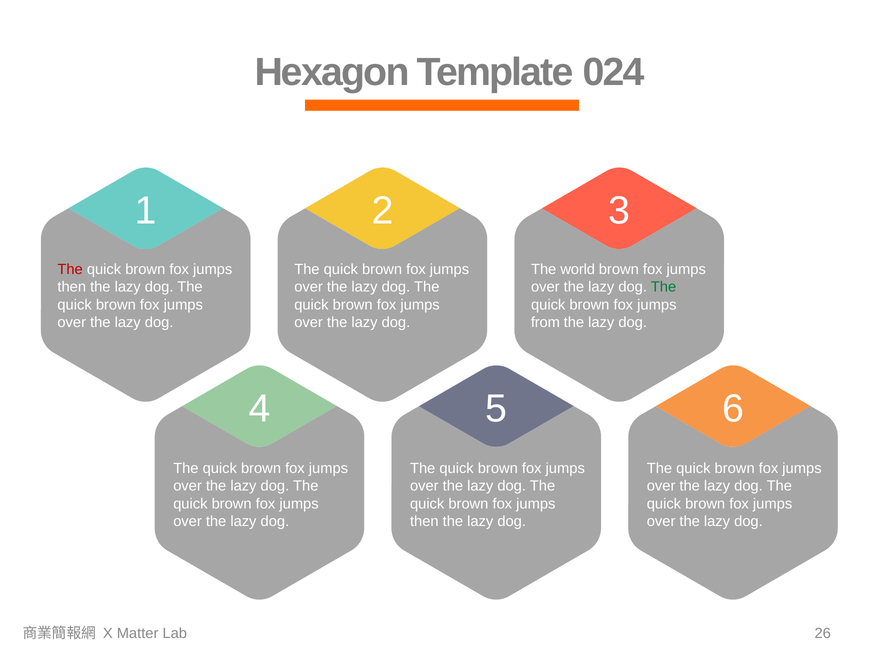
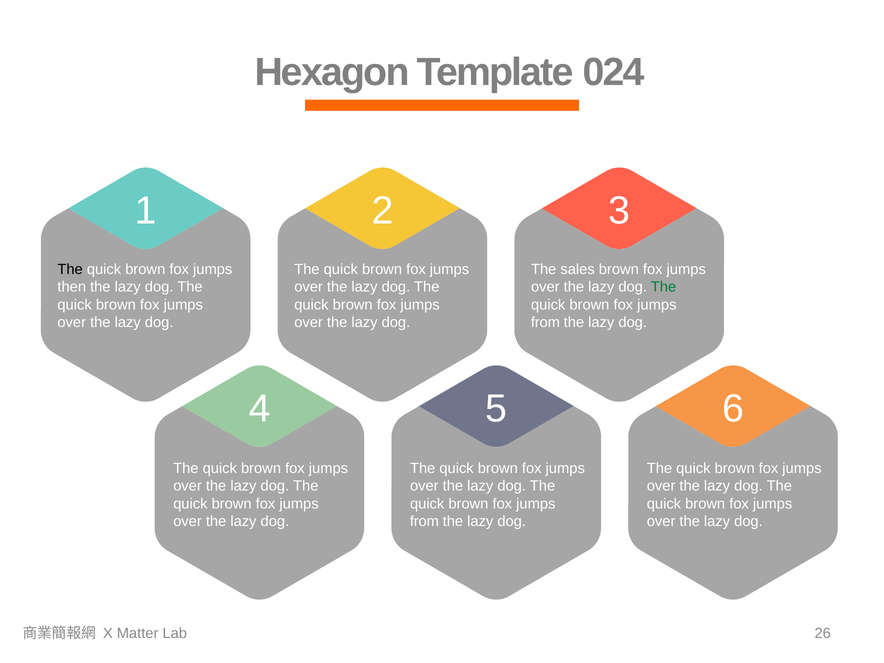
The colour: red -> black (70, 269)
world: world -> sales (578, 269)
then: then -> from (424, 521)
